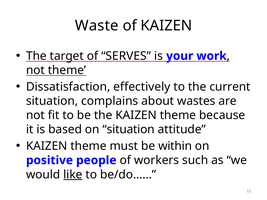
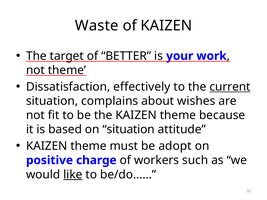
SERVES: SERVES -> BETTER (126, 56)
current underline: none -> present (230, 87)
wastes: wastes -> wishes (196, 101)
within: within -> adopt (175, 146)
people: people -> charge (96, 160)
